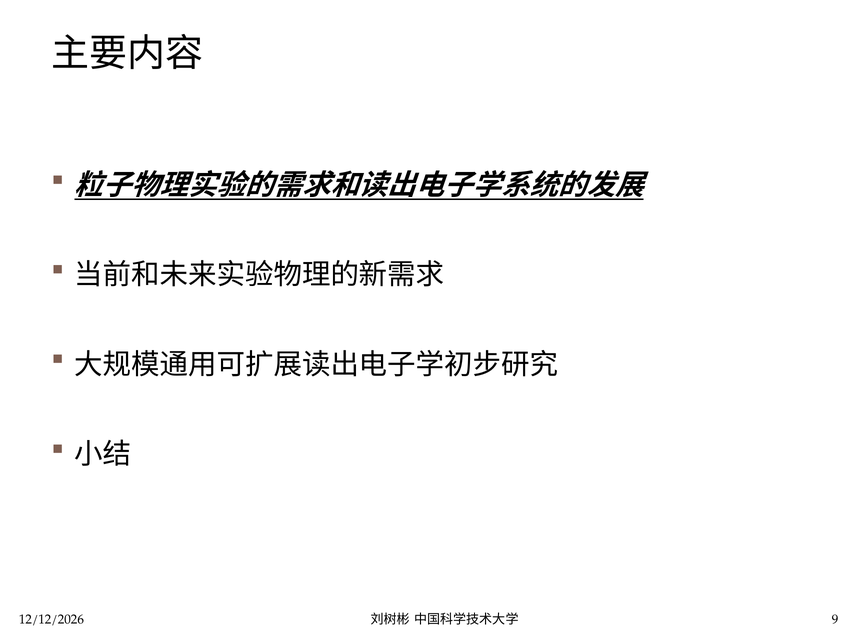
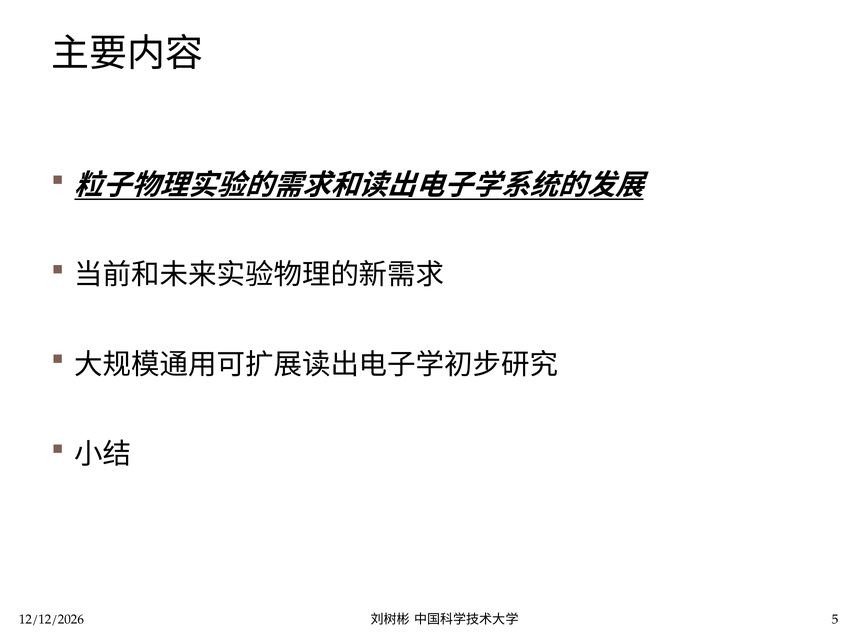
9: 9 -> 5 (835, 620)
